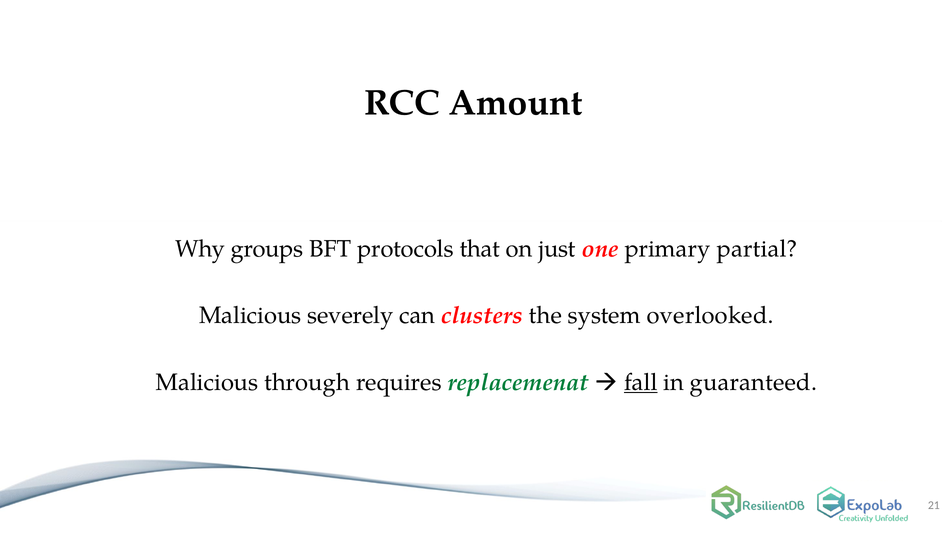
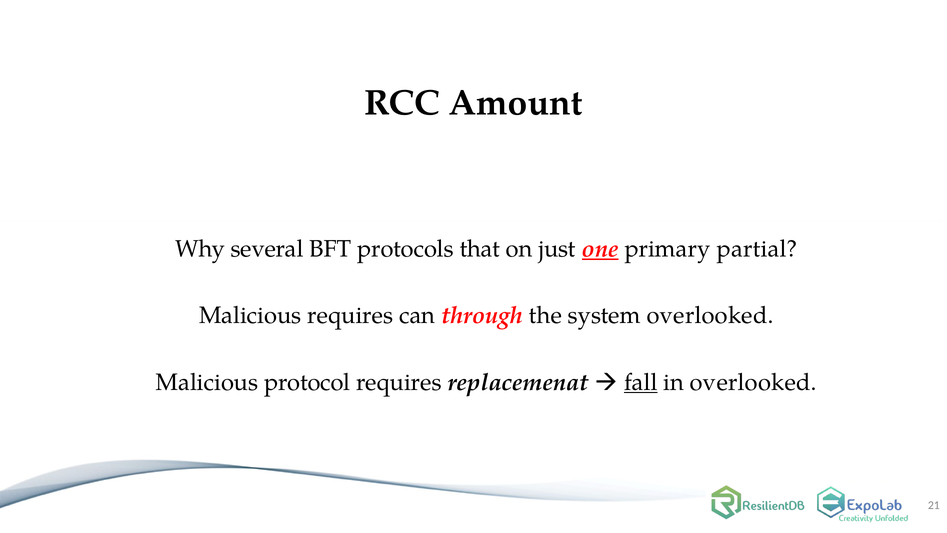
groups: groups -> several (267, 249)
one underline: none -> present (600, 249)
Malicious severely: severely -> requires (350, 315)
clusters: clusters -> through (482, 315)
through: through -> protocol (307, 382)
replacemenat colour: green -> black (518, 382)
in guaranteed: guaranteed -> overlooked (753, 382)
